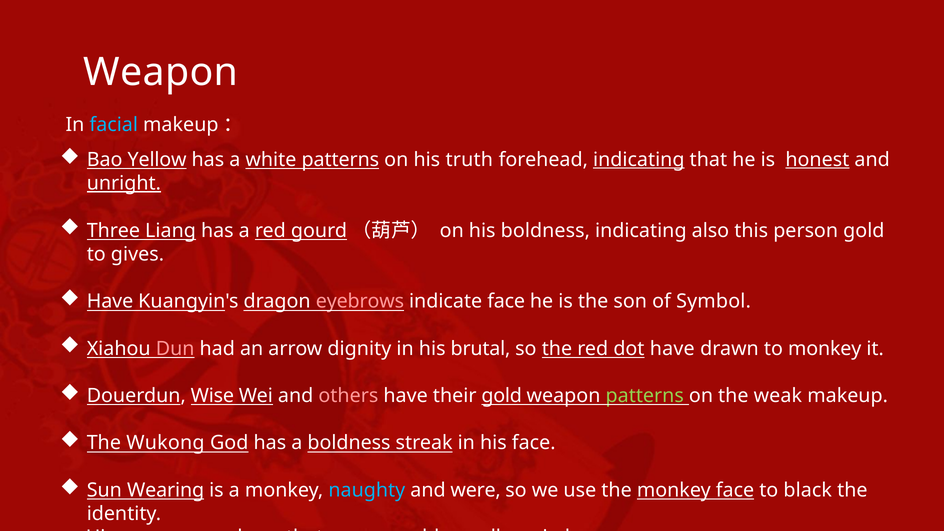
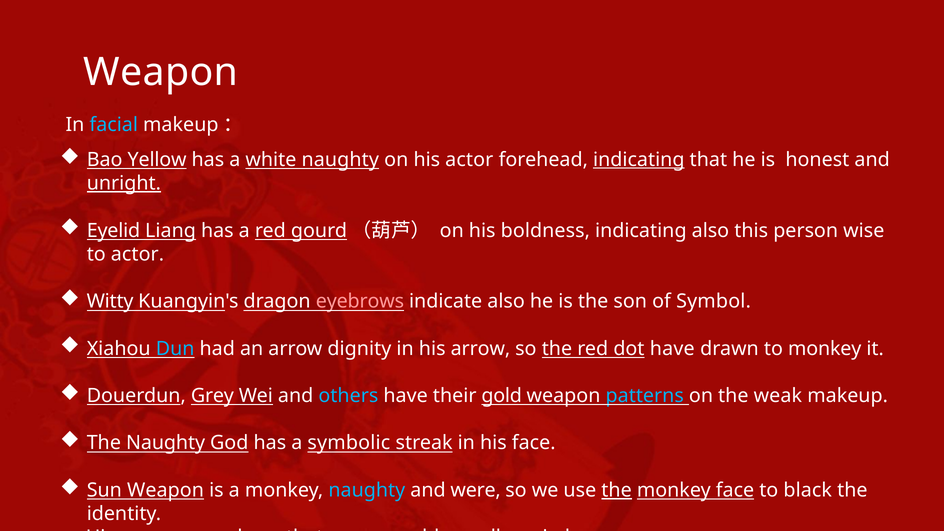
white patterns: patterns -> naughty (340, 160)
his truth: truth -> actor (469, 160)
honest underline: present -> none (817, 160)
Three: Three -> Eyelid (113, 231)
person gold: gold -> wise (864, 231)
to gives: gives -> actor (137, 254)
Have: Have -> Witty (110, 301)
indicate face: face -> also (506, 301)
Dun colour: pink -> light blue (175, 349)
his brutal: brutal -> arrow (480, 349)
Wise: Wise -> Grey (212, 396)
others colour: pink -> light blue (348, 396)
patterns colour: light green -> light blue (645, 396)
The Wukong: Wukong -> Naughty (166, 443)
a boldness: boldness -> symbolic (349, 443)
Sun Wearing: Wearing -> Weapon (166, 490)
the underline: none -> present (617, 490)
